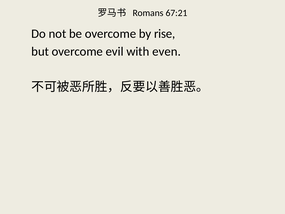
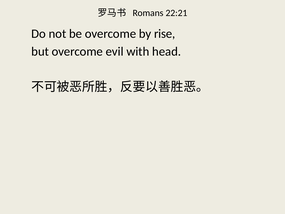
67:21: 67:21 -> 22:21 (176, 13)
even: even -> head (167, 51)
